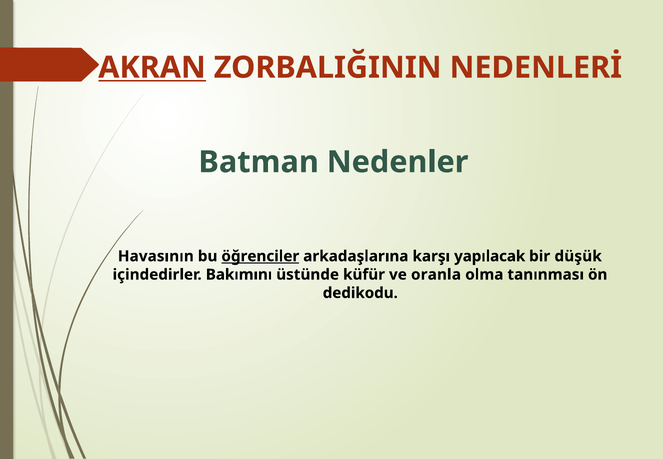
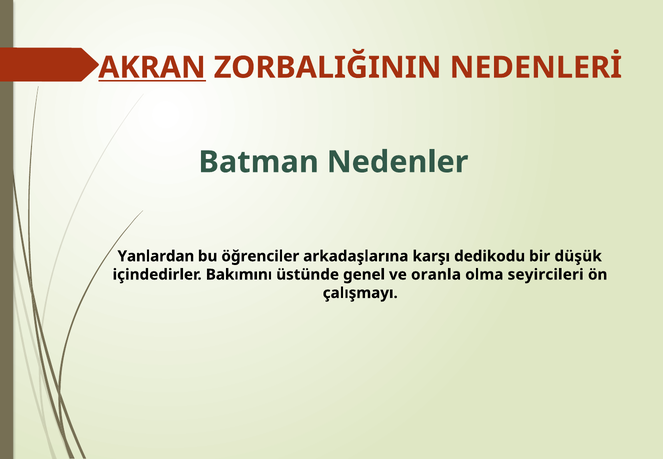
Havasının: Havasının -> Yanlardan (156, 256)
öğrenciler underline: present -> none (260, 256)
yapılacak: yapılacak -> dedikodu (490, 256)
küfür: küfür -> genel (364, 275)
tanınması: tanınması -> seyircileri (546, 275)
dedikodu: dedikodu -> çalışmayı (360, 293)
